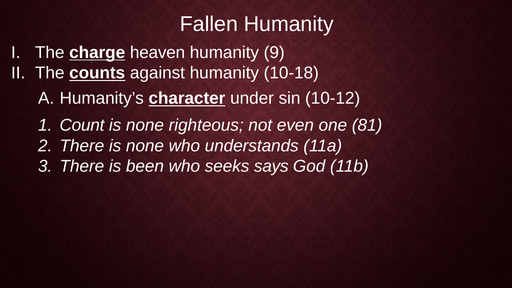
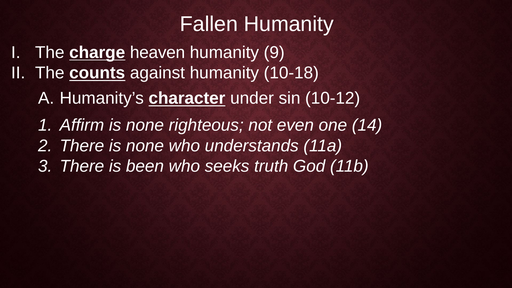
Count: Count -> Affirm (82, 125)
81: 81 -> 14 (367, 125)
says: says -> truth (271, 166)
